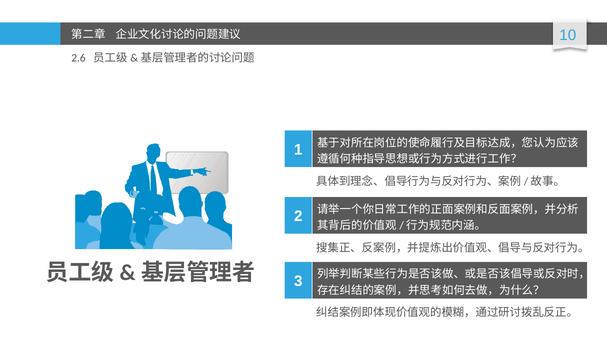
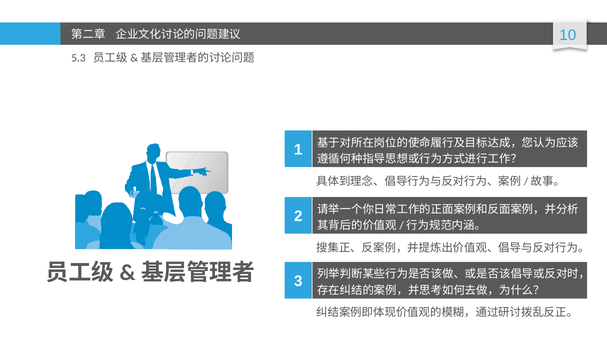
2.6: 2.6 -> 5.3 (78, 58)
